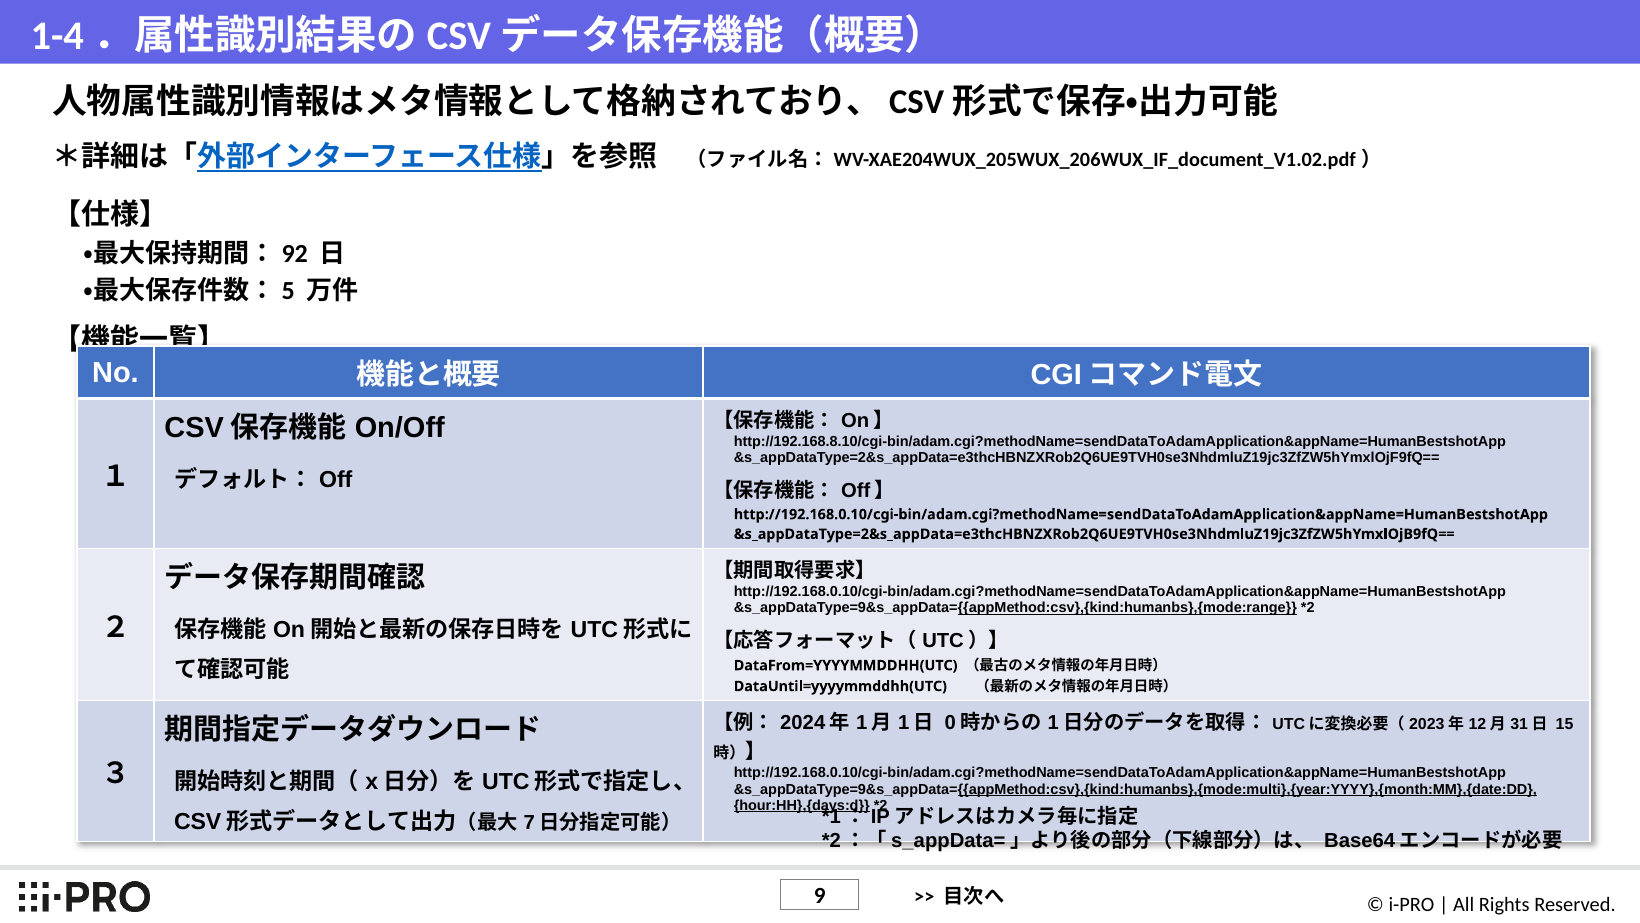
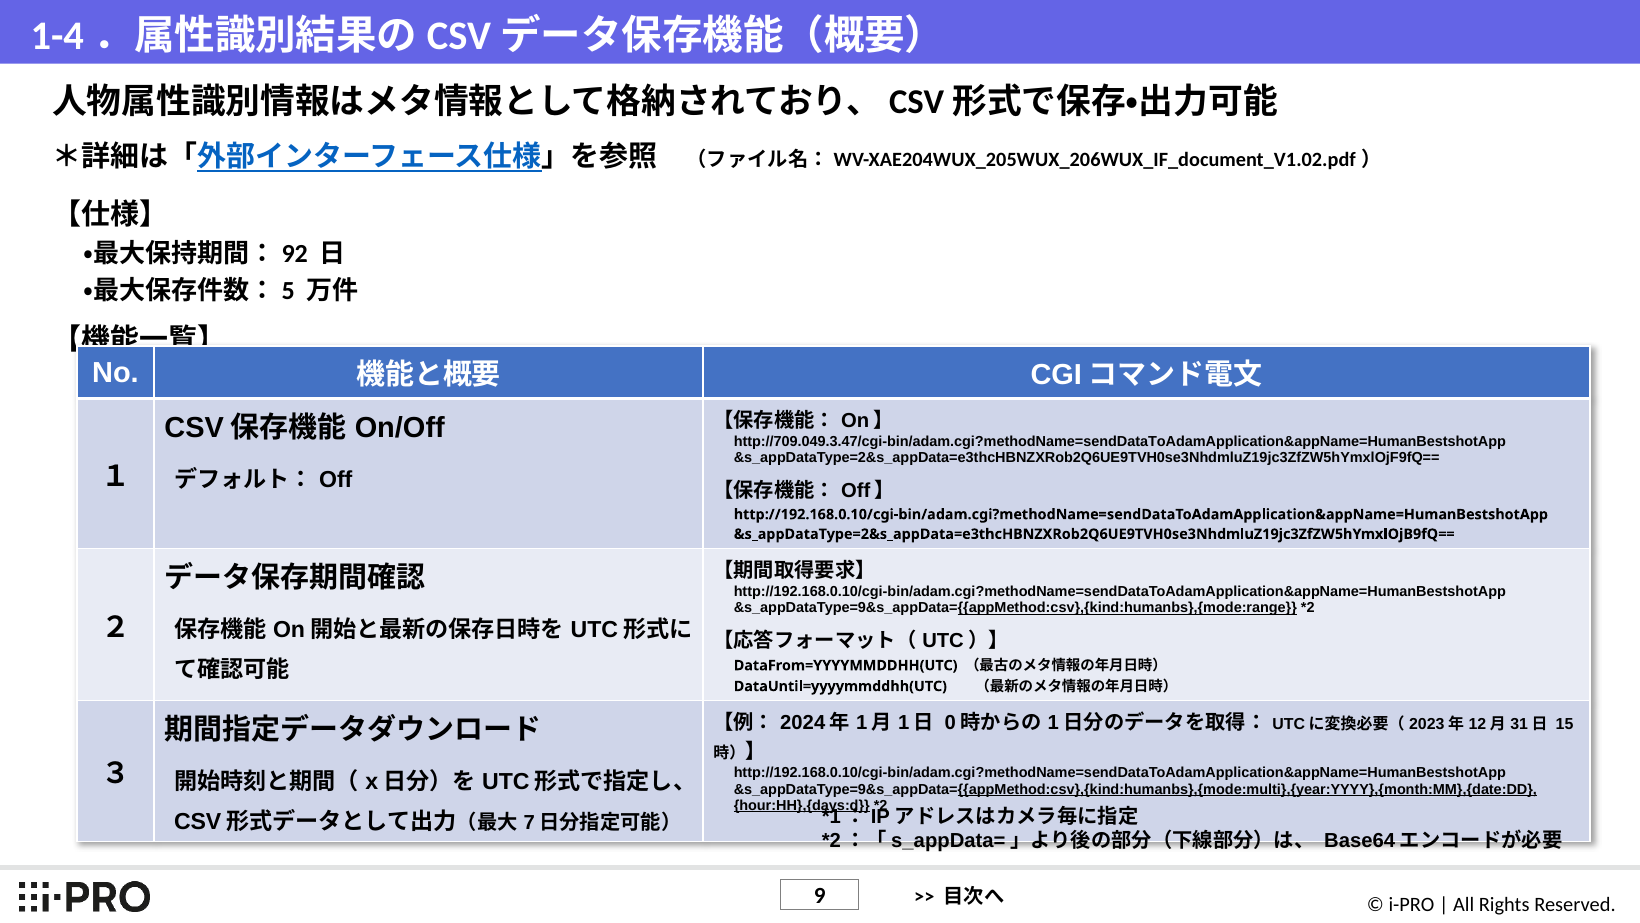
http://192.168.8.10/cgi-bin/adam.cgi?methodName=sendDataToAdamApplication&appName=HumanBestshotApp: http://192.168.8.10/cgi-bin/adam.cgi?methodName=sendDataToAdamApplication&appName=HumanBestshotApp -> http://709.049.3.47/cgi-bin/adam.cgi?methodName=sendDataToAdamApplication&appName=HumanBestshotApp (1120, 441)
